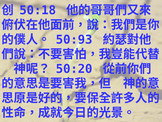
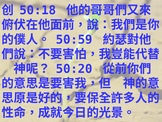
50:93: 50:93 -> 50:59 (74, 39)
